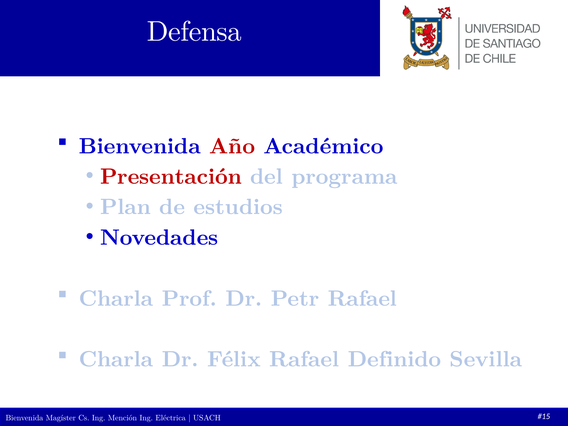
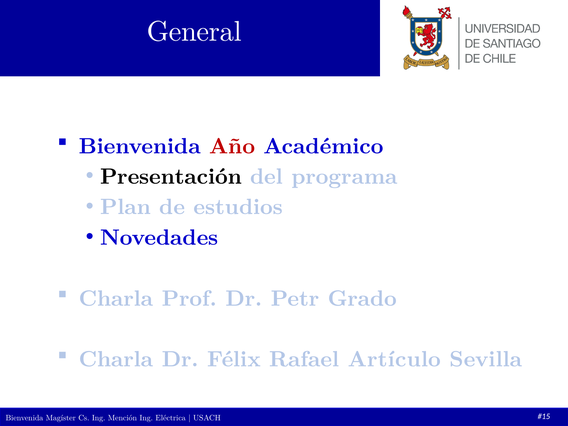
Defensa: Defensa -> General (194, 31)
Presentación colour: red -> black (171, 177)
Petr Rafael: Rafael -> Grado (362, 298)
Definido: Definido -> Artículo (394, 359)
